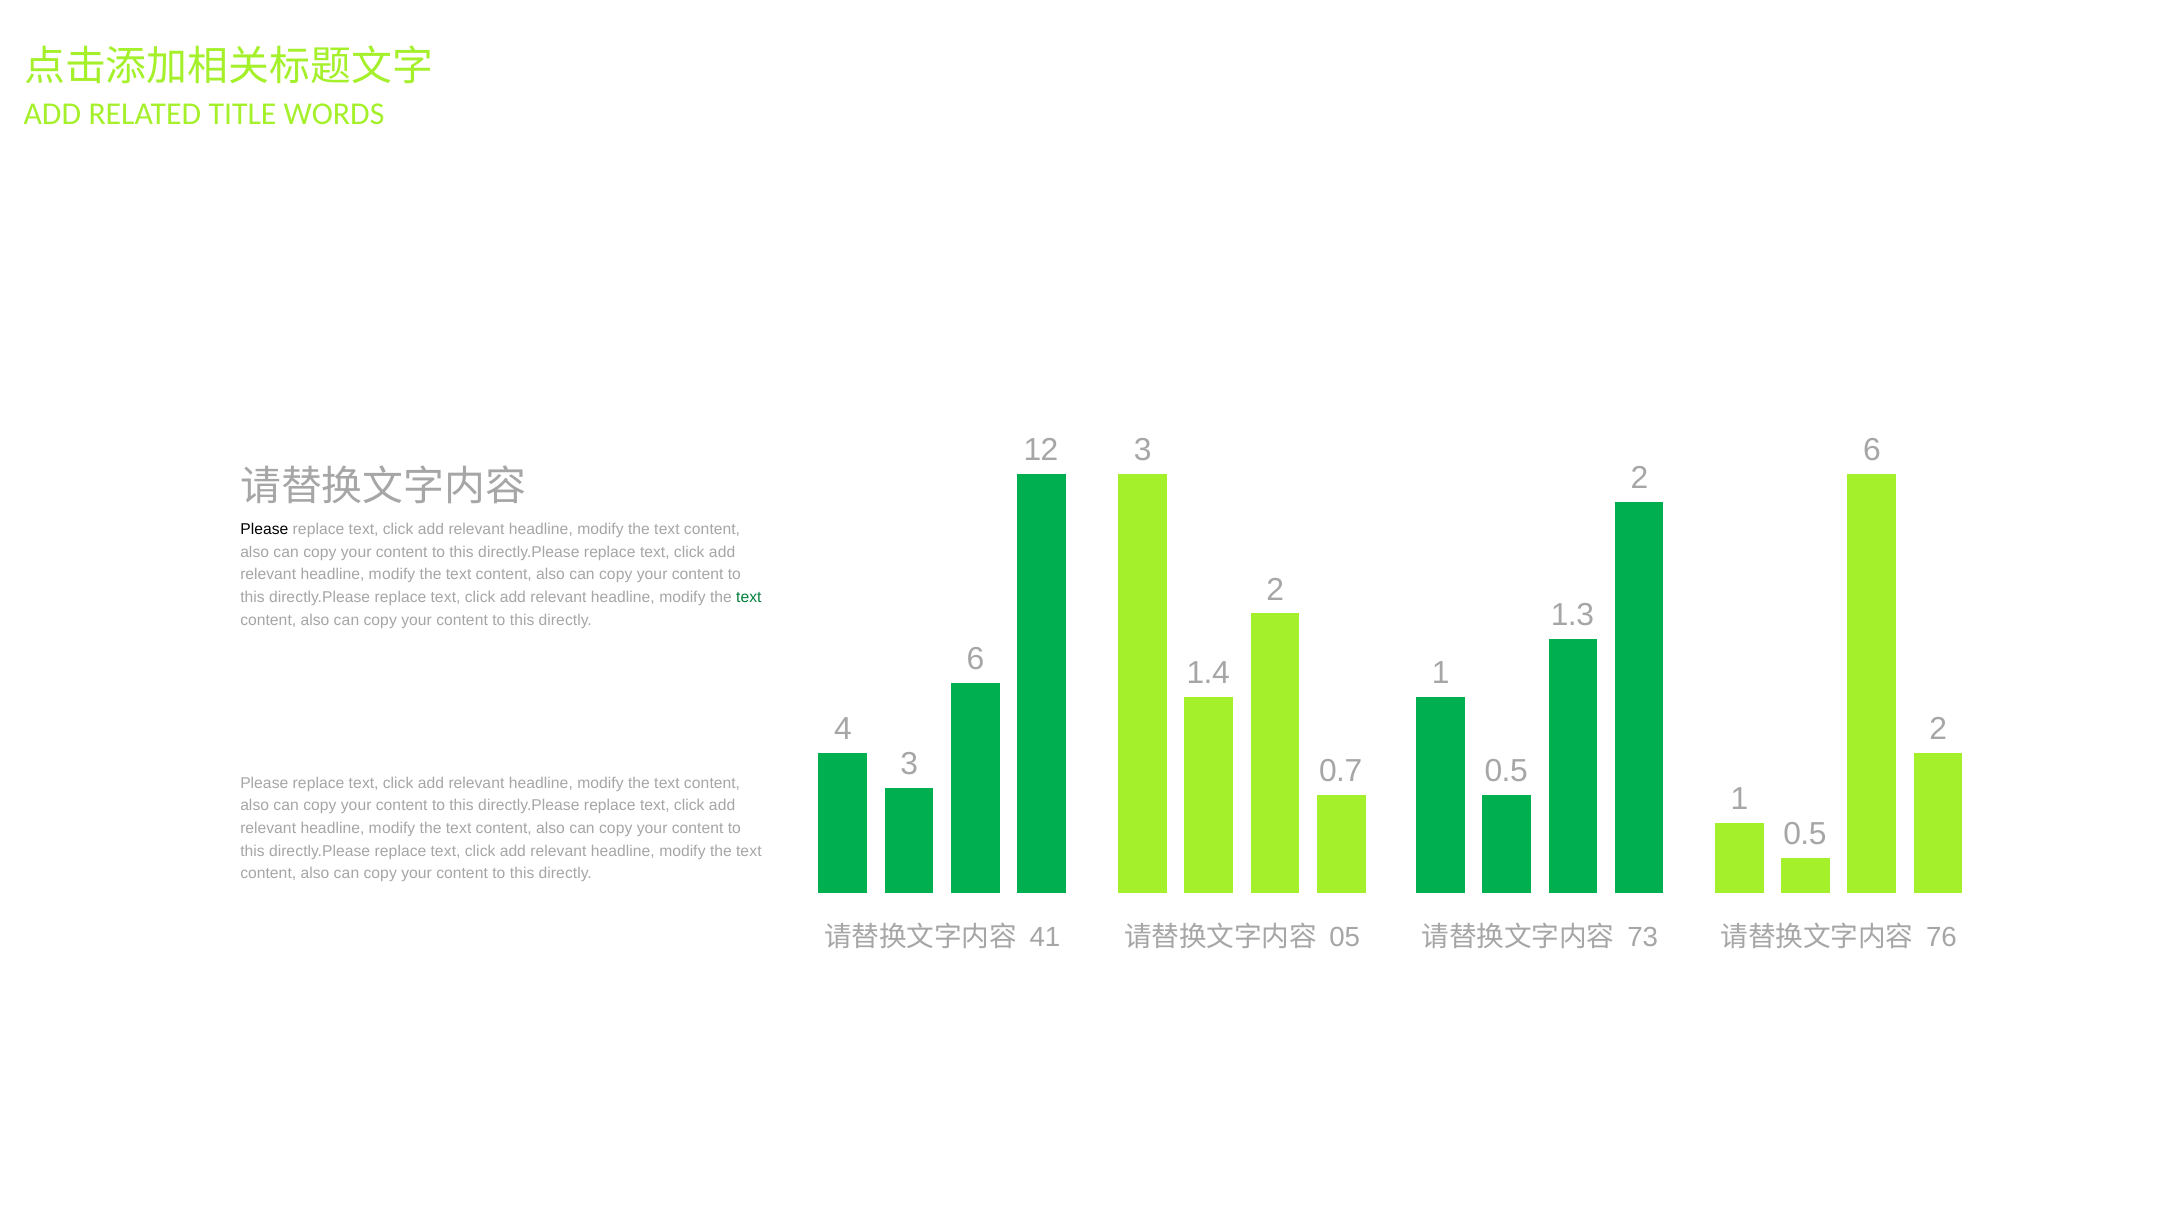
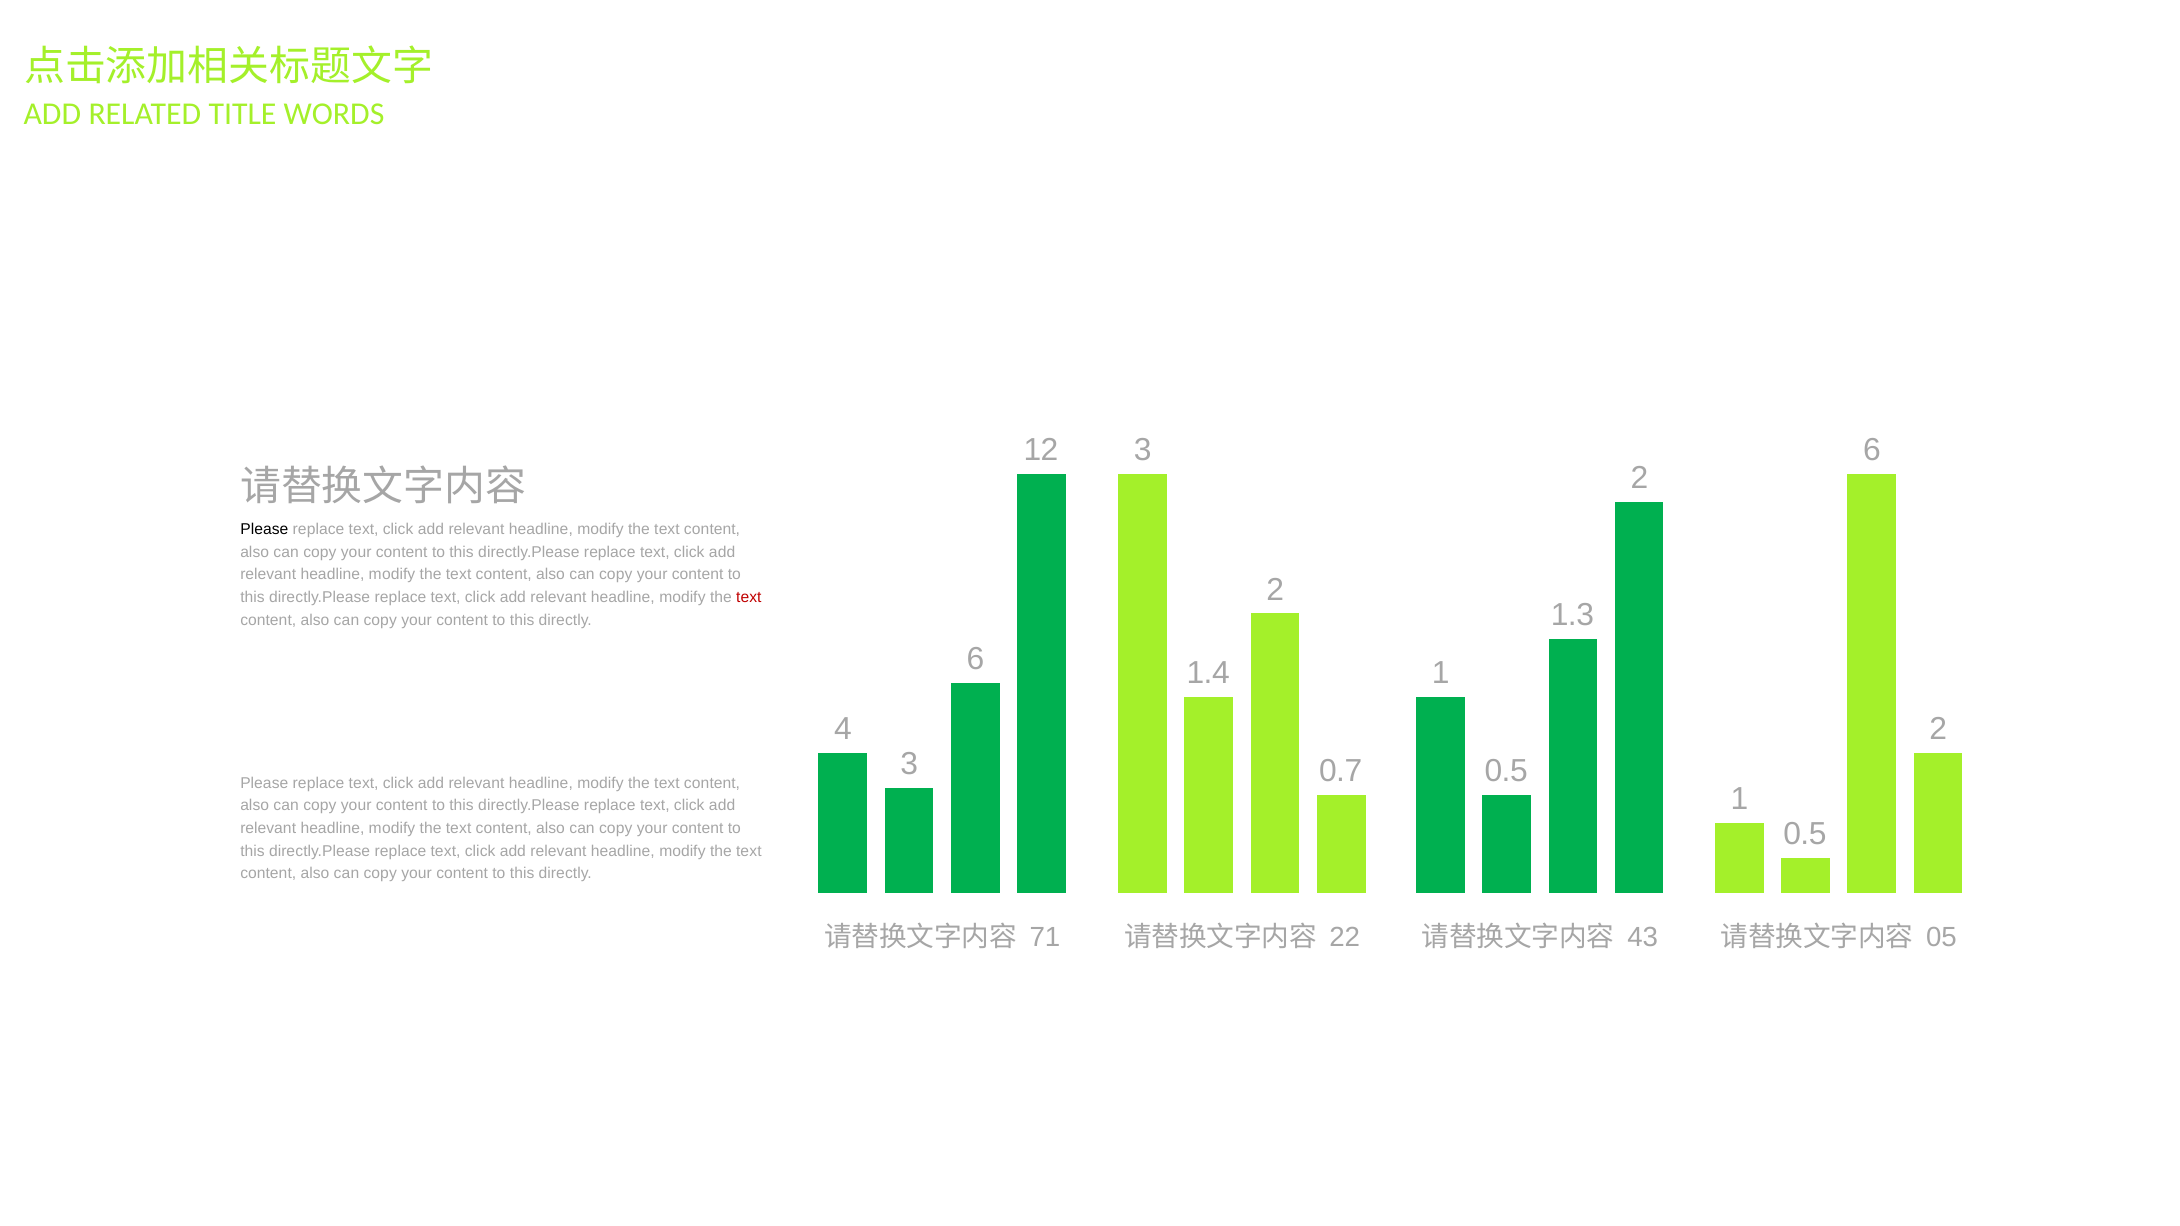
text colour: green -> red (749, 597)
41: 41 -> 71 (1045, 937)
05: 05 -> 22 (1345, 937)
73: 73 -> 43 (1643, 937)
76: 76 -> 05 (1941, 937)
